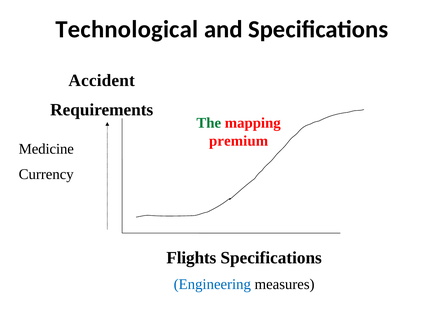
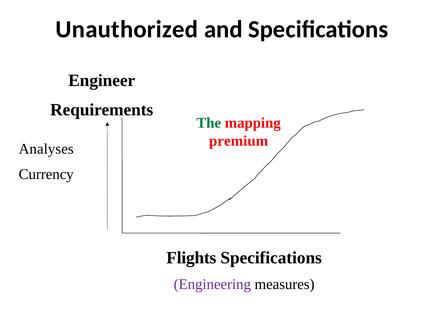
Technological: Technological -> Unauthorized (127, 29)
Accident: Accident -> Engineer (102, 80)
Medicine: Medicine -> Analyses (46, 149)
Engineering colour: blue -> purple (212, 284)
